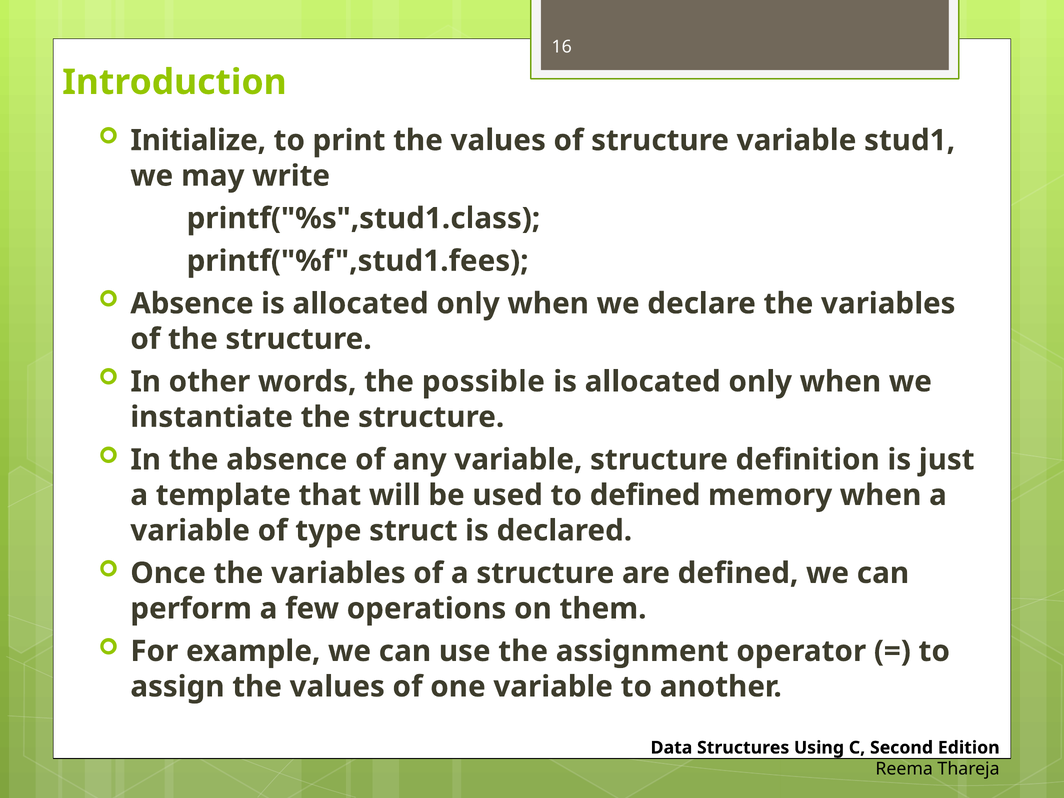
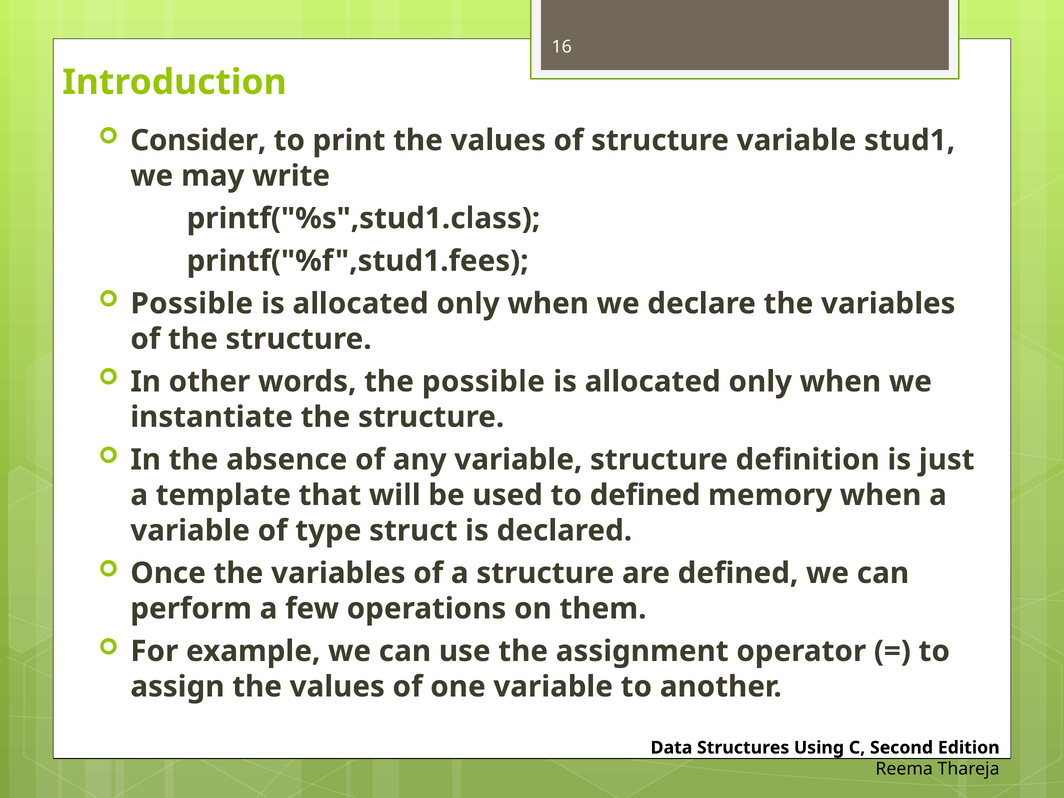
Initialize: Initialize -> Consider (198, 140)
Absence: Absence -> Possible (192, 304)
